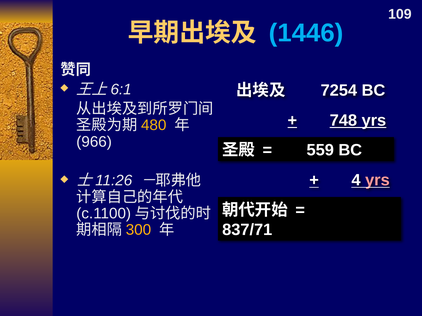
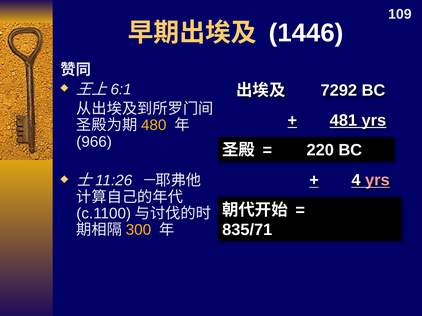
1446 colour: light blue -> white (306, 33)
7254: 7254 -> 7292 (339, 90)
748: 748 -> 481 (343, 120)
559: 559 -> 220 (320, 150)
837/71: 837/71 -> 835/71 (247, 230)
